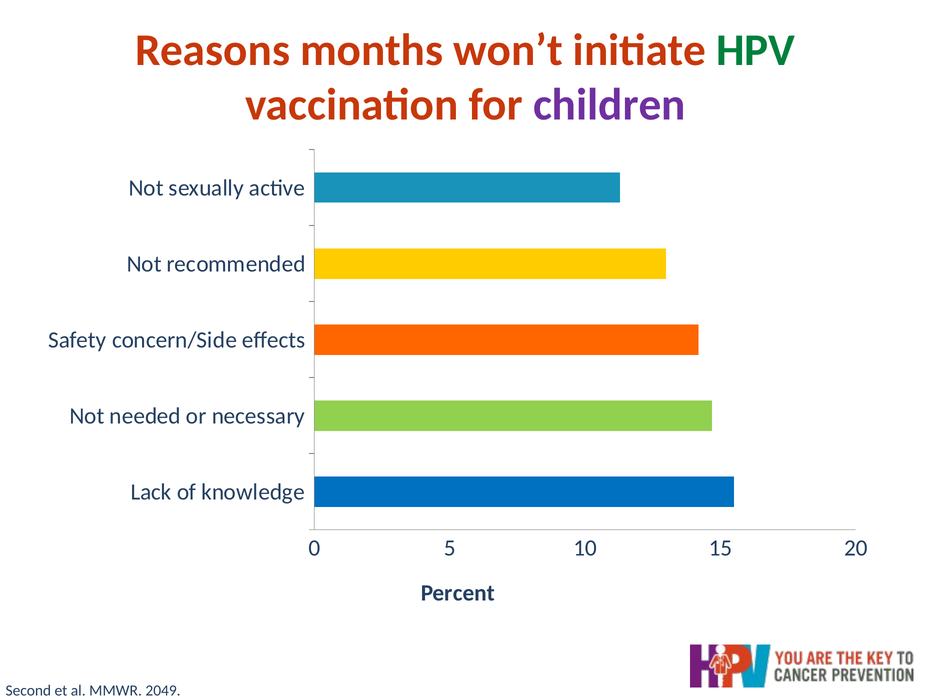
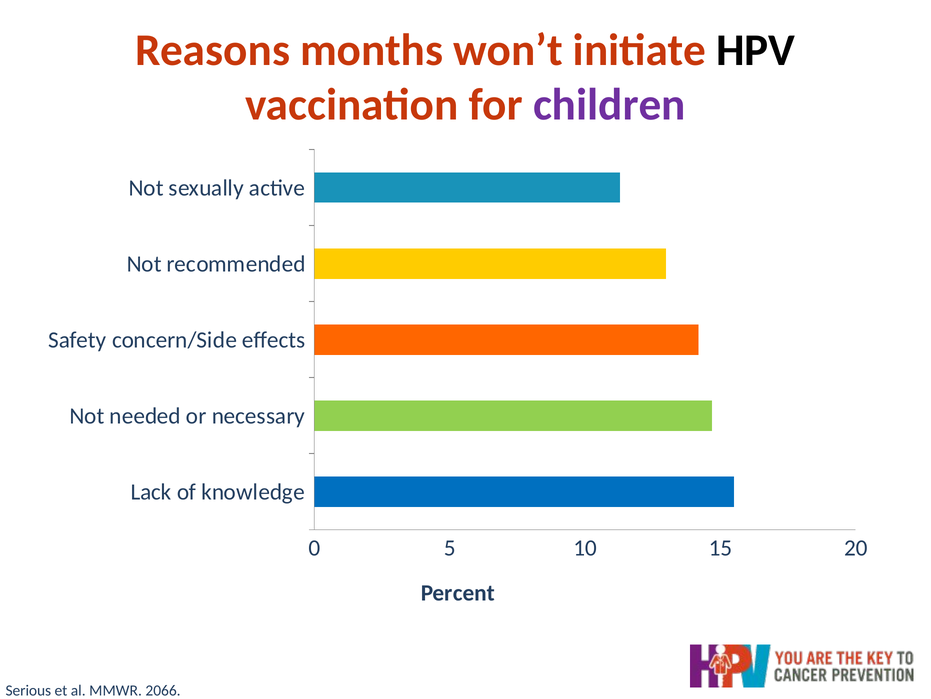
HPV colour: green -> black (756, 50)
Second: Second -> Serious (28, 690)
2049: 2049 -> 2066 (163, 690)
